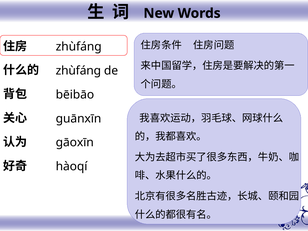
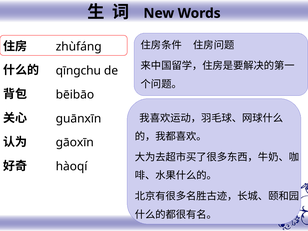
zhùfáng: zhùfáng -> qīngchu (78, 71)
